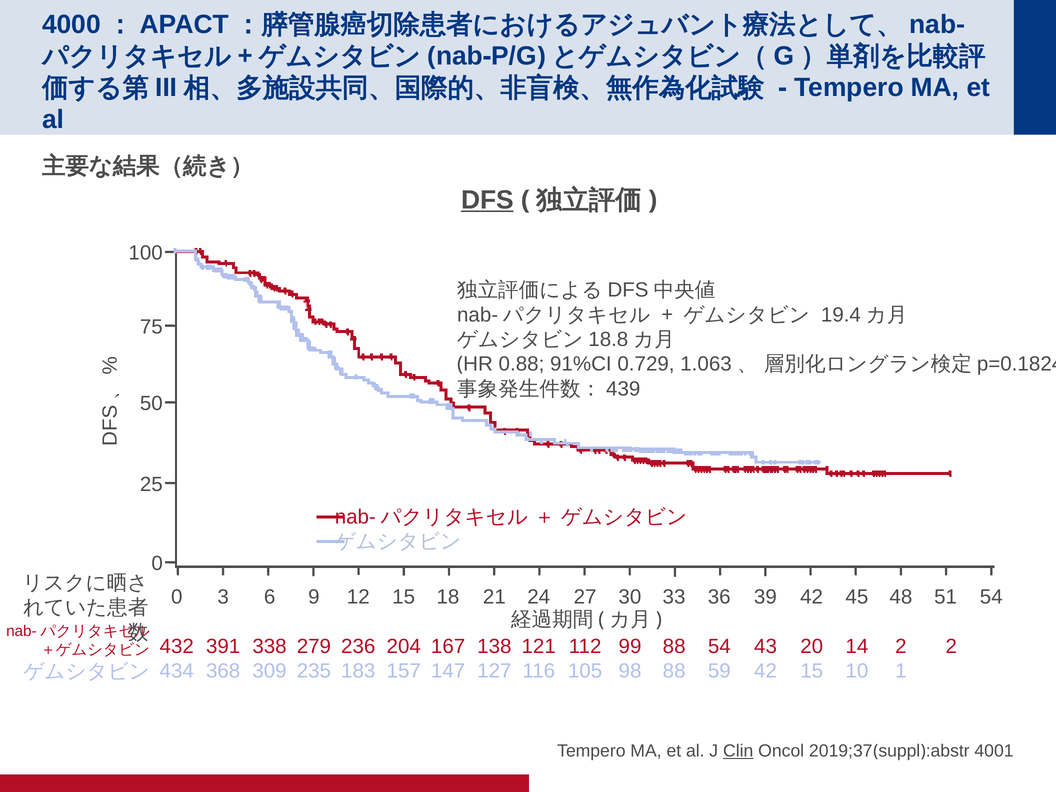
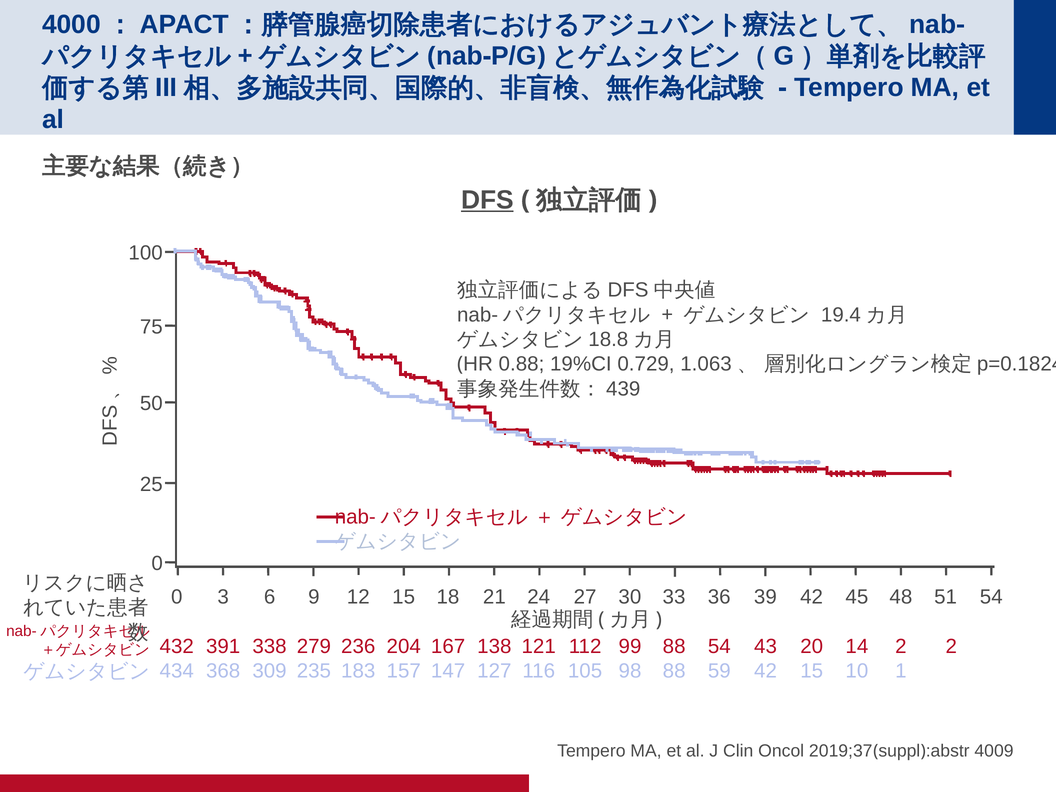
91%CI: 91%CI -> 19%CI (581, 364)
Clin underline: present -> none (738, 751)
4001: 4001 -> 4009 (994, 751)
